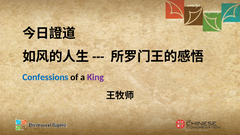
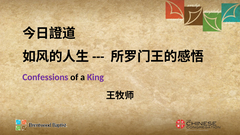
Confessions colour: blue -> purple (45, 77)
